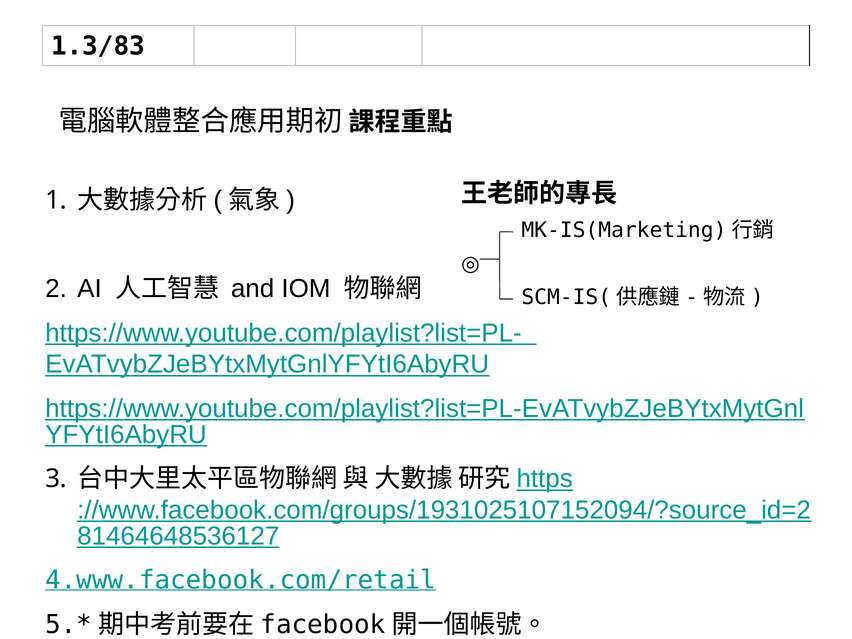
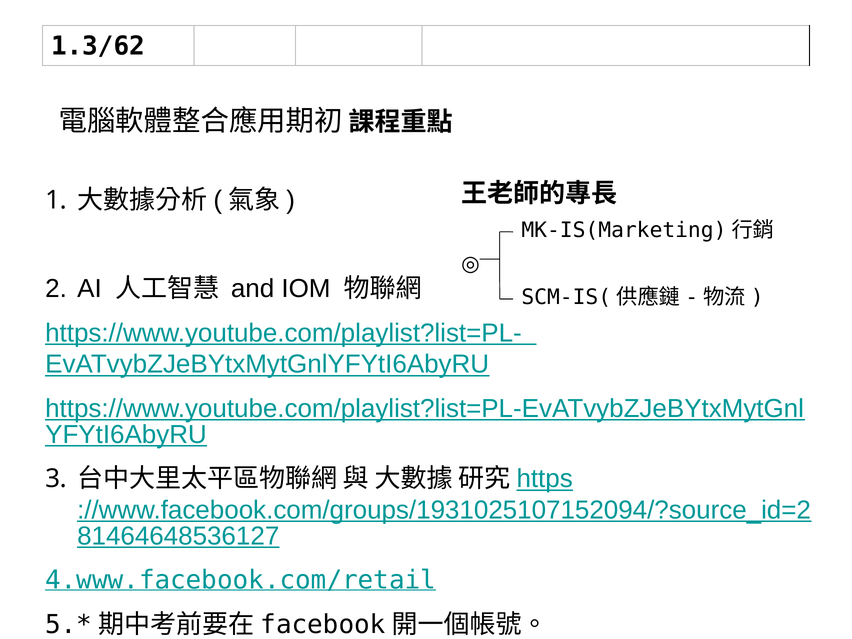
1.3/83: 1.3/83 -> 1.3/62 (98, 46)
